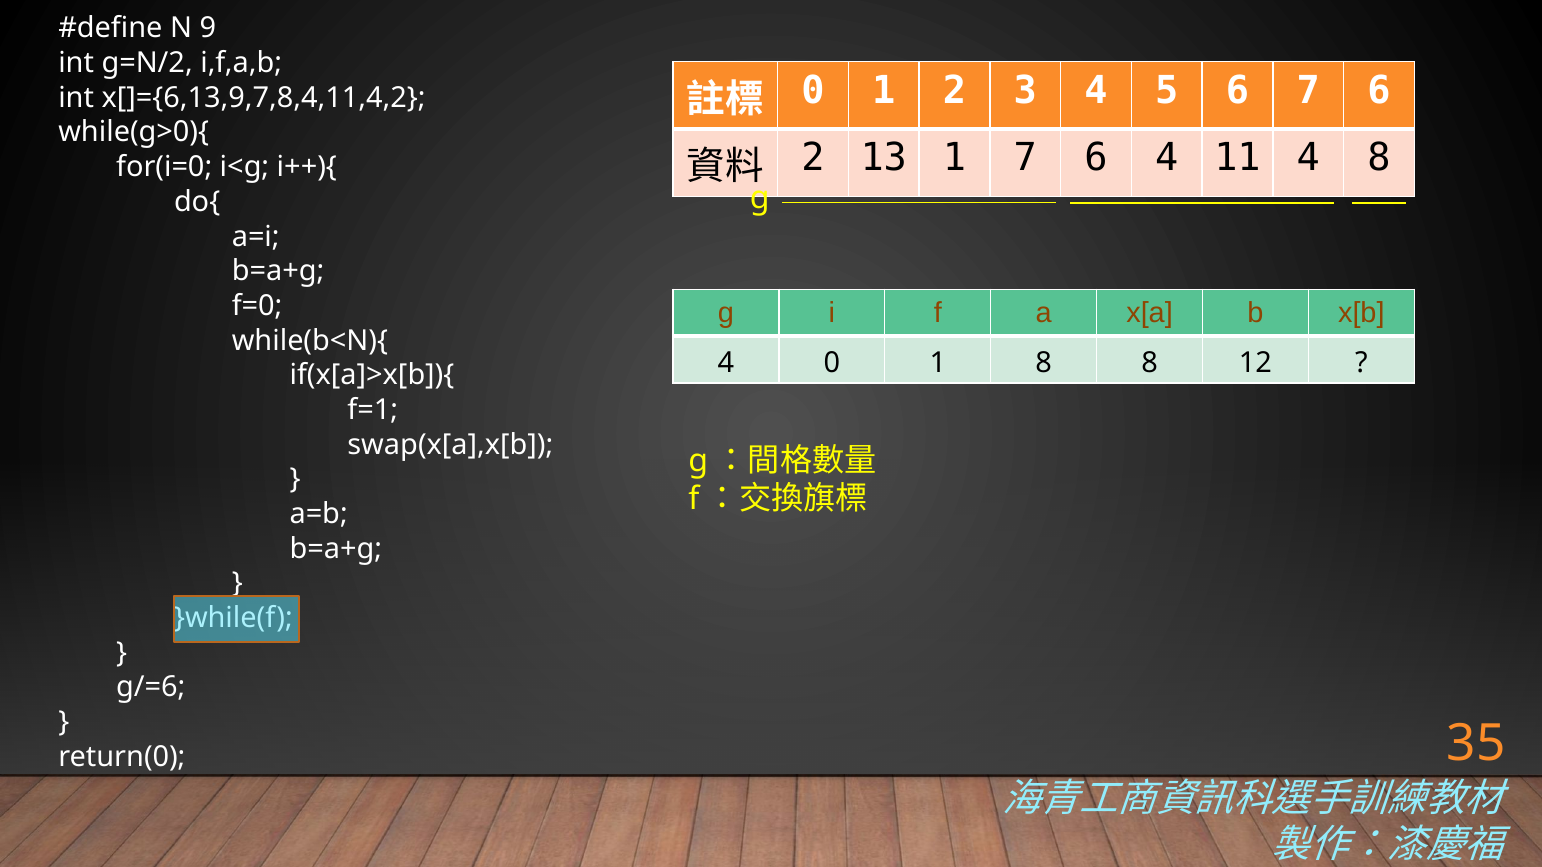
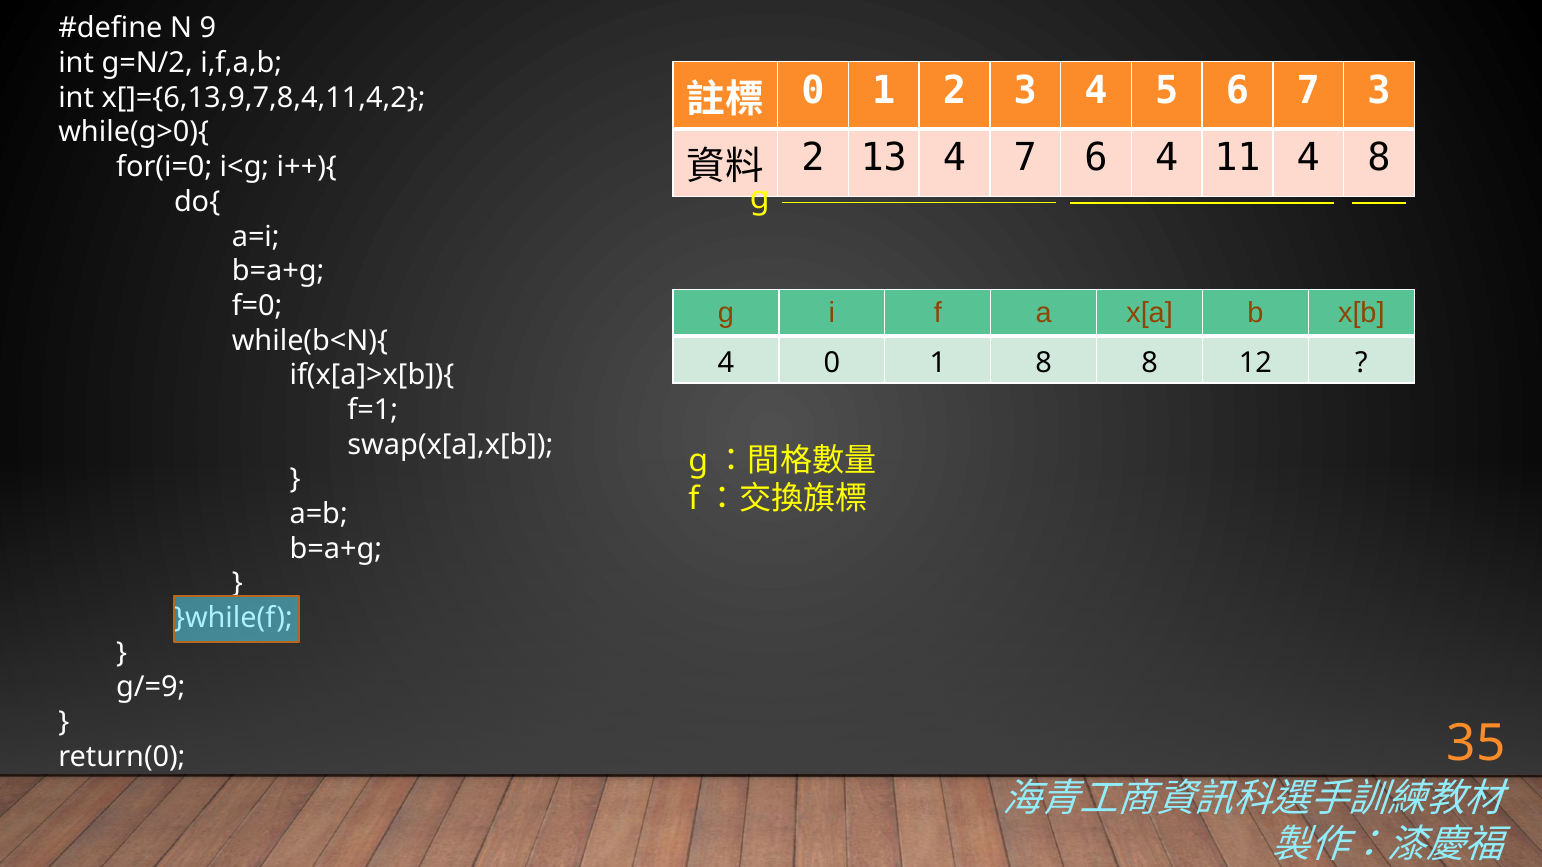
6 7 6: 6 -> 3 (1379, 91)
13 1: 1 -> 4 (955, 158)
g/=6: g/=6 -> g/=9 (151, 688)
